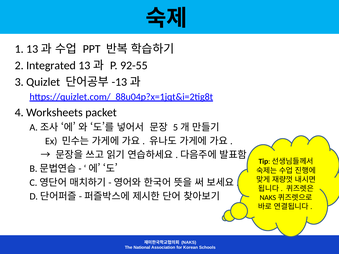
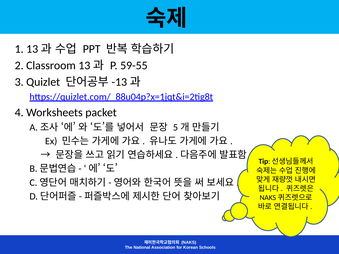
Integrated: Integrated -> Classroom (51, 66)
92-55: 92-55 -> 59-55 (134, 66)
